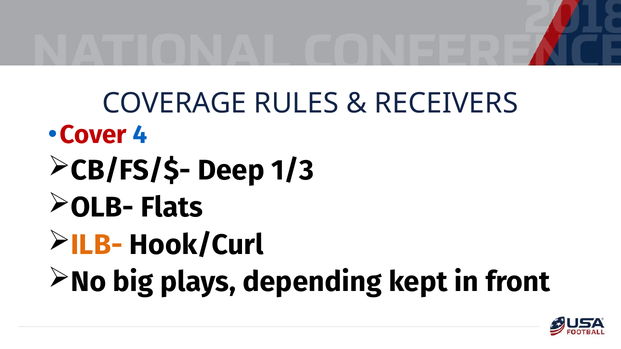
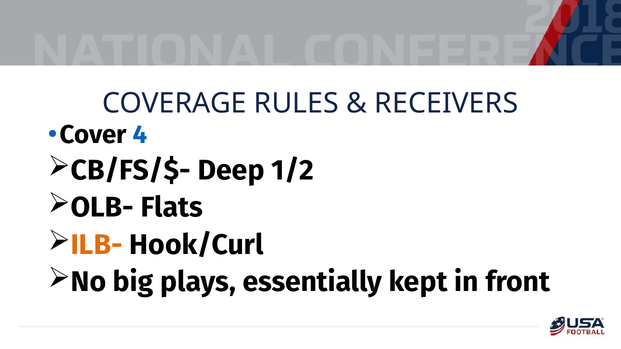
Cover colour: red -> black (93, 135)
1/3: 1/3 -> 1/2 (293, 171)
depending: depending -> essentially (312, 282)
